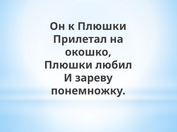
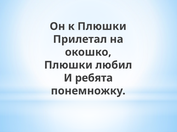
зареву: зареву -> ребята (94, 78)
